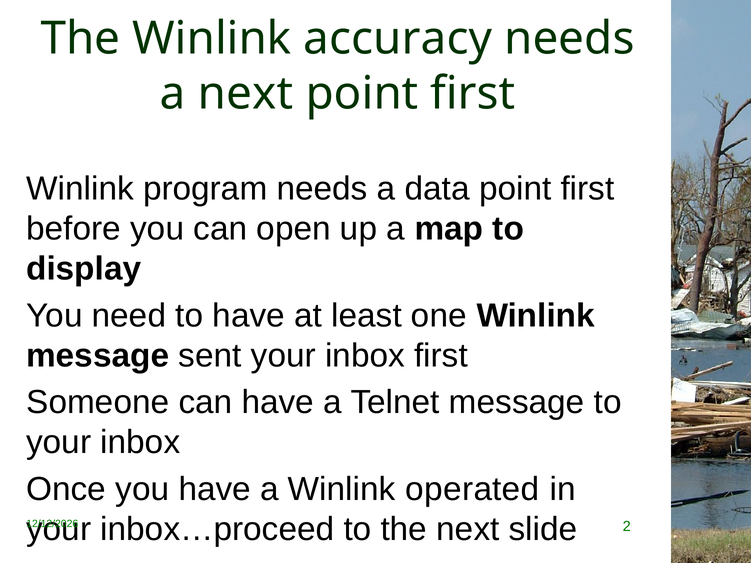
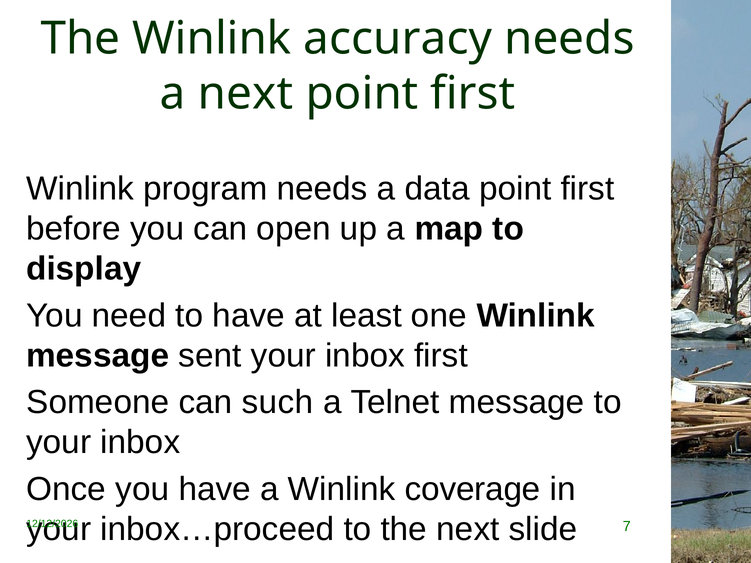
can have: have -> such (278, 403)
operated: operated -> coverage (473, 489)
2: 2 -> 7 (627, 527)
